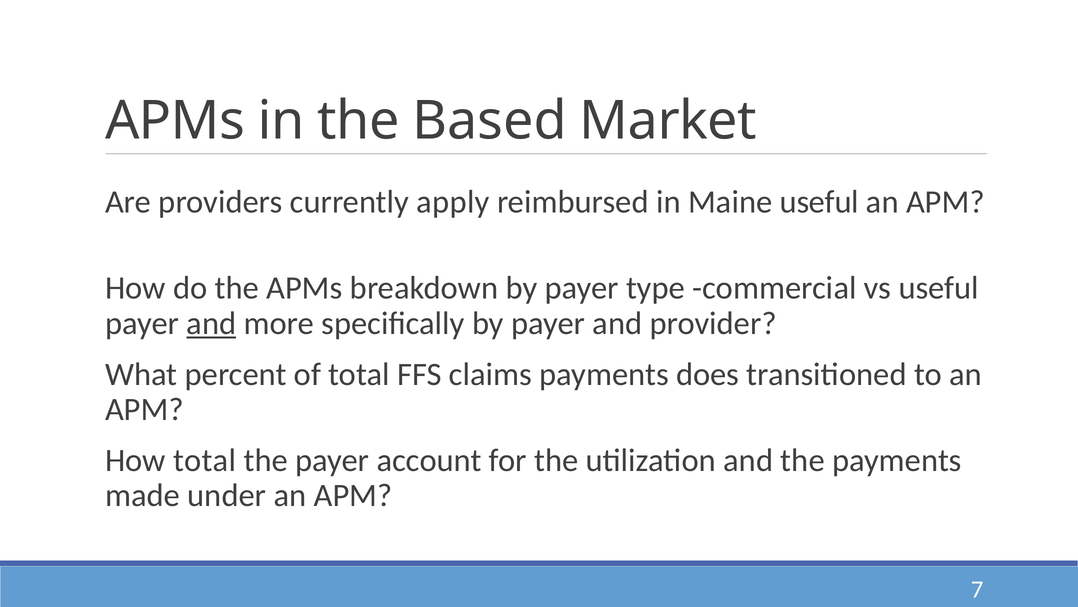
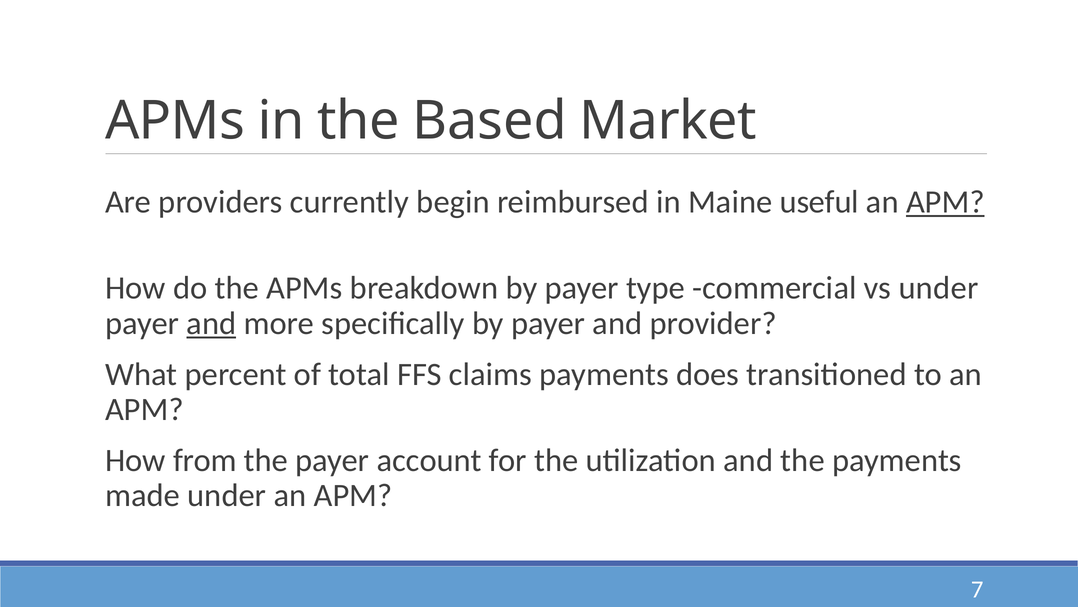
apply: apply -> begin (453, 202)
APM underline: none -> present (945, 202)
vs useful: useful -> under (939, 288)
How total: total -> from (205, 460)
